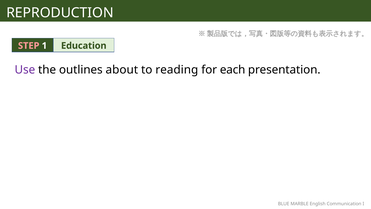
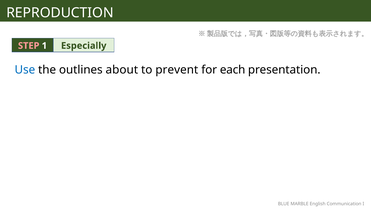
Education: Education -> Especially (84, 46)
Use colour: purple -> blue (25, 70)
reading: reading -> prevent (177, 70)
